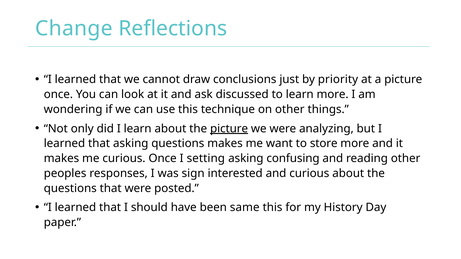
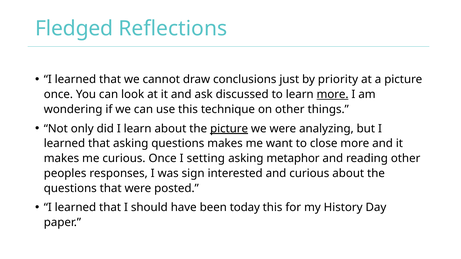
Change: Change -> Fledged (74, 28)
more underline: none -> present (333, 95)
store: store -> close (324, 144)
confusing: confusing -> metaphor (293, 159)
same: same -> today (245, 208)
